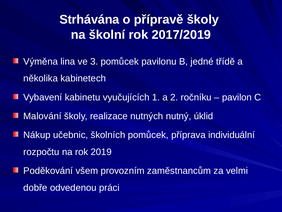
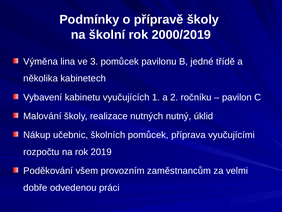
Strhávána: Strhávána -> Podmínky (89, 20)
2017/2019: 2017/2019 -> 2000/2019 (181, 35)
individuální: individuální -> vyučujícími (232, 135)
